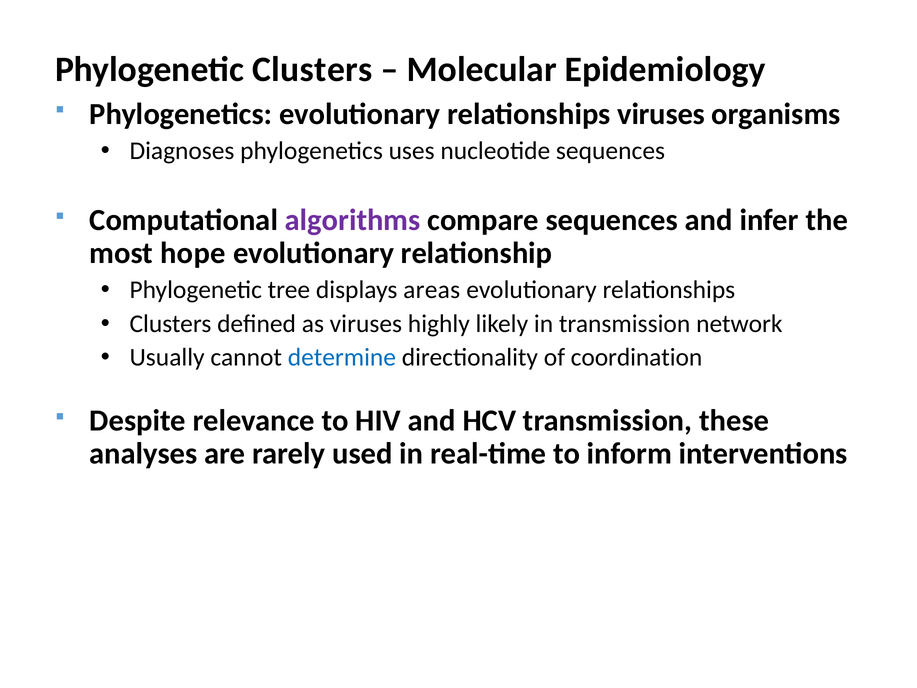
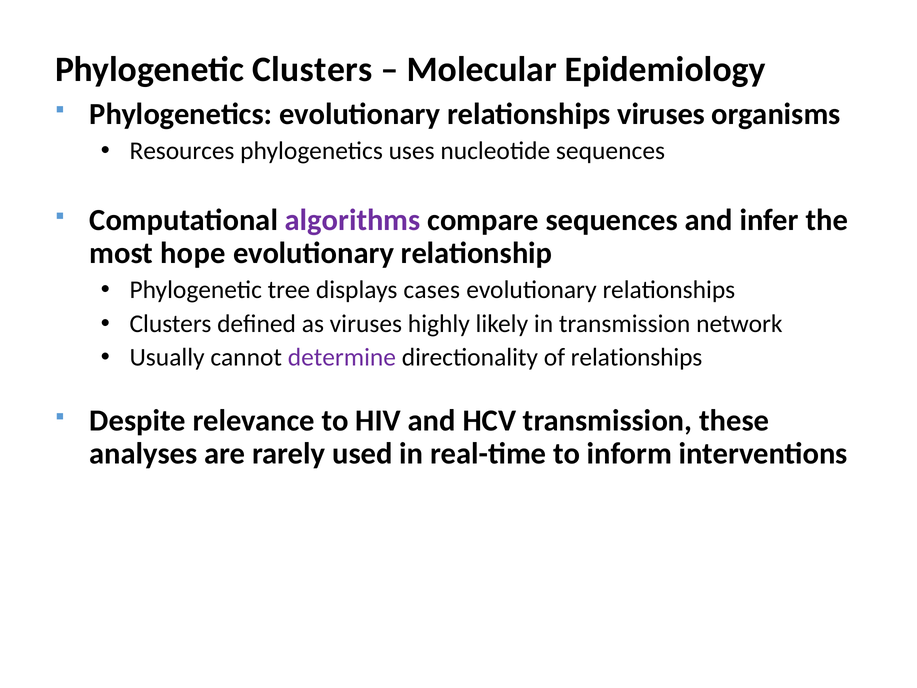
Diagnoses: Diagnoses -> Resources (182, 151)
areas: areas -> cases (432, 290)
determine colour: blue -> purple (342, 357)
of coordination: coordination -> relationships (637, 357)
